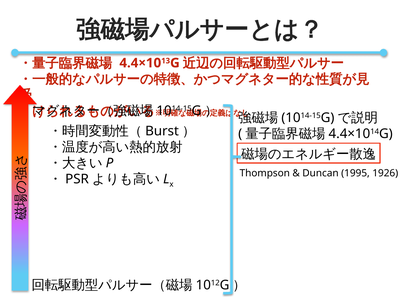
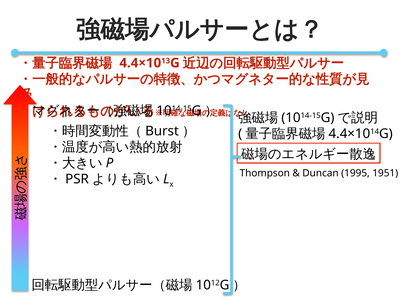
1926: 1926 -> 1951 (385, 173)
